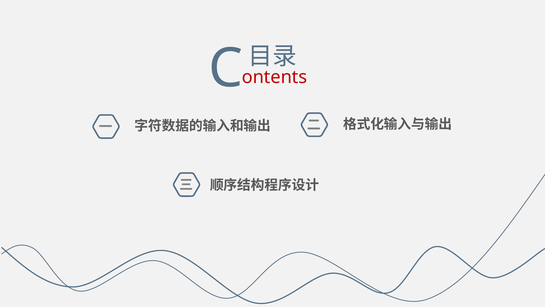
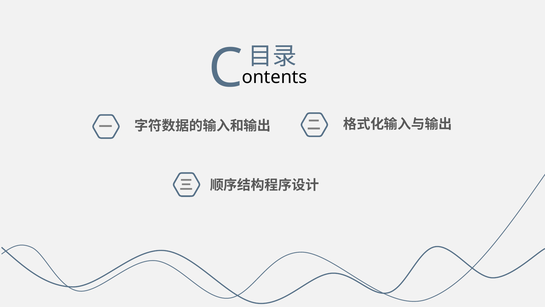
ontents colour: red -> black (274, 77)
